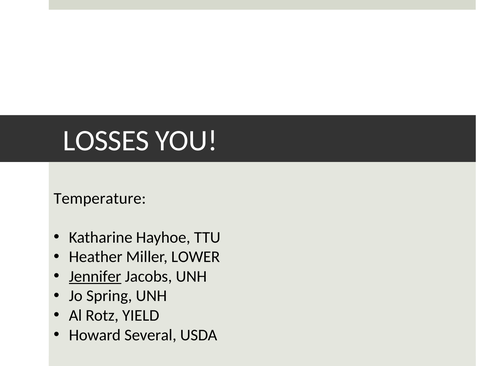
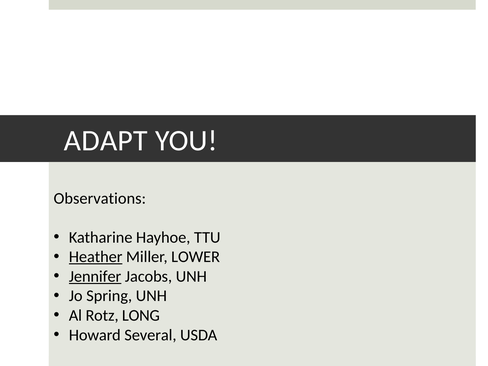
LOSSES: LOSSES -> ADAPT (106, 141)
Temperature: Temperature -> Observations (100, 198)
Heather underline: none -> present (96, 257)
YIELD: YIELD -> LONG (141, 315)
